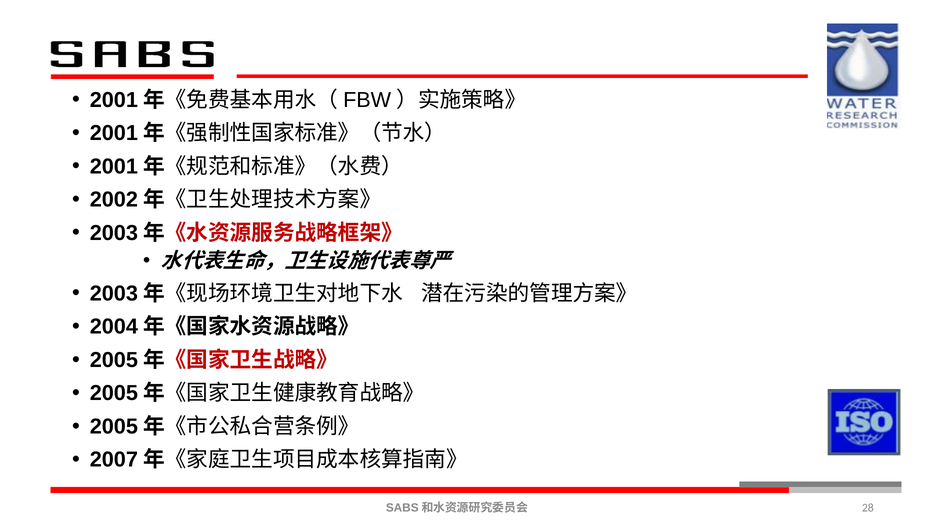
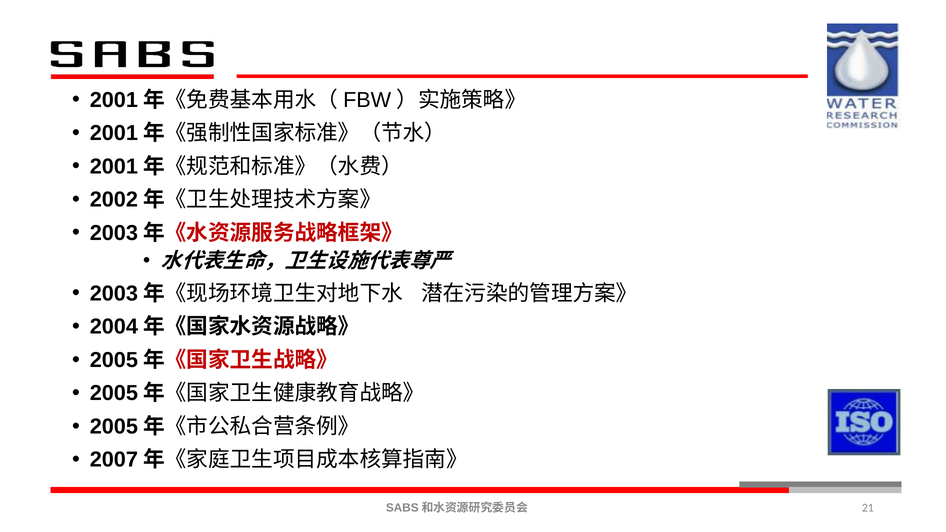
28: 28 -> 21 (868, 508)
